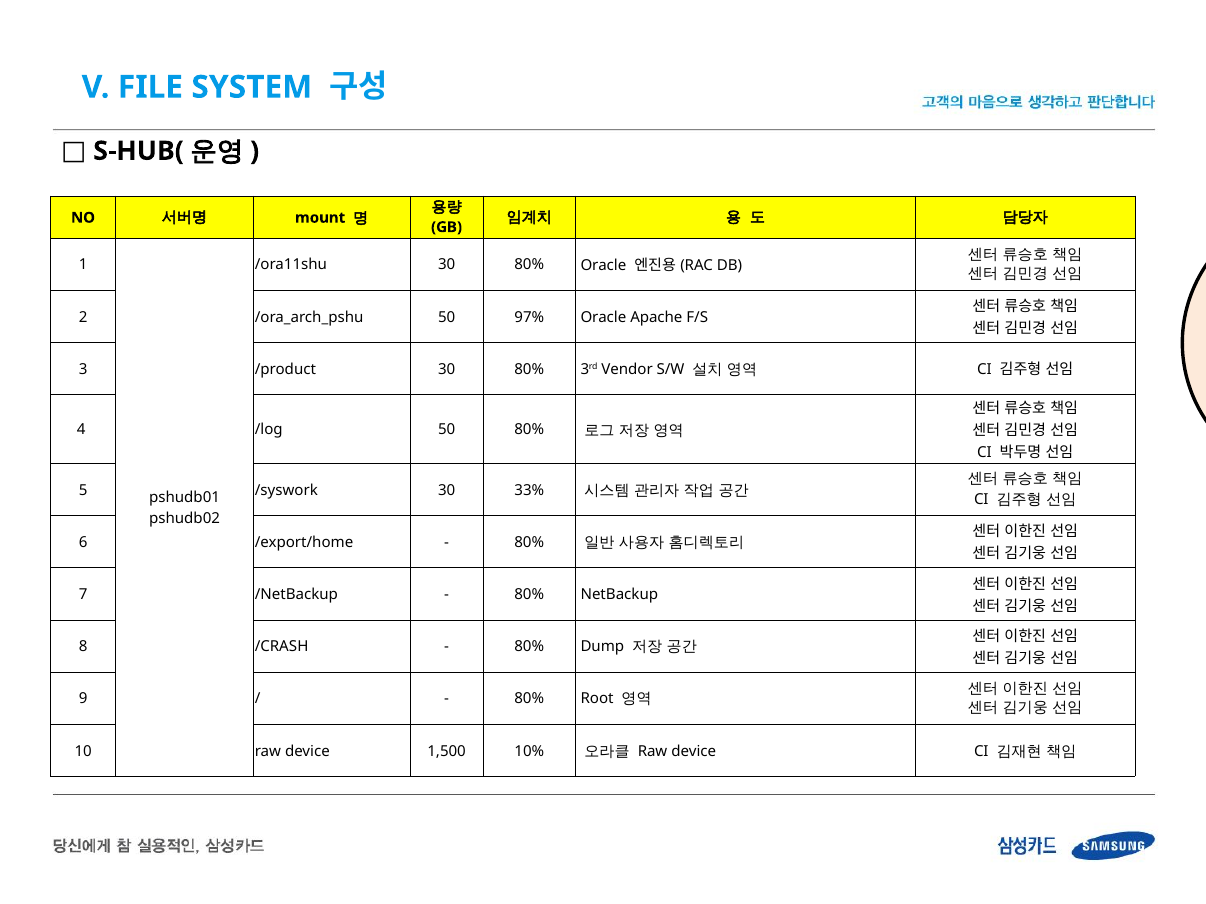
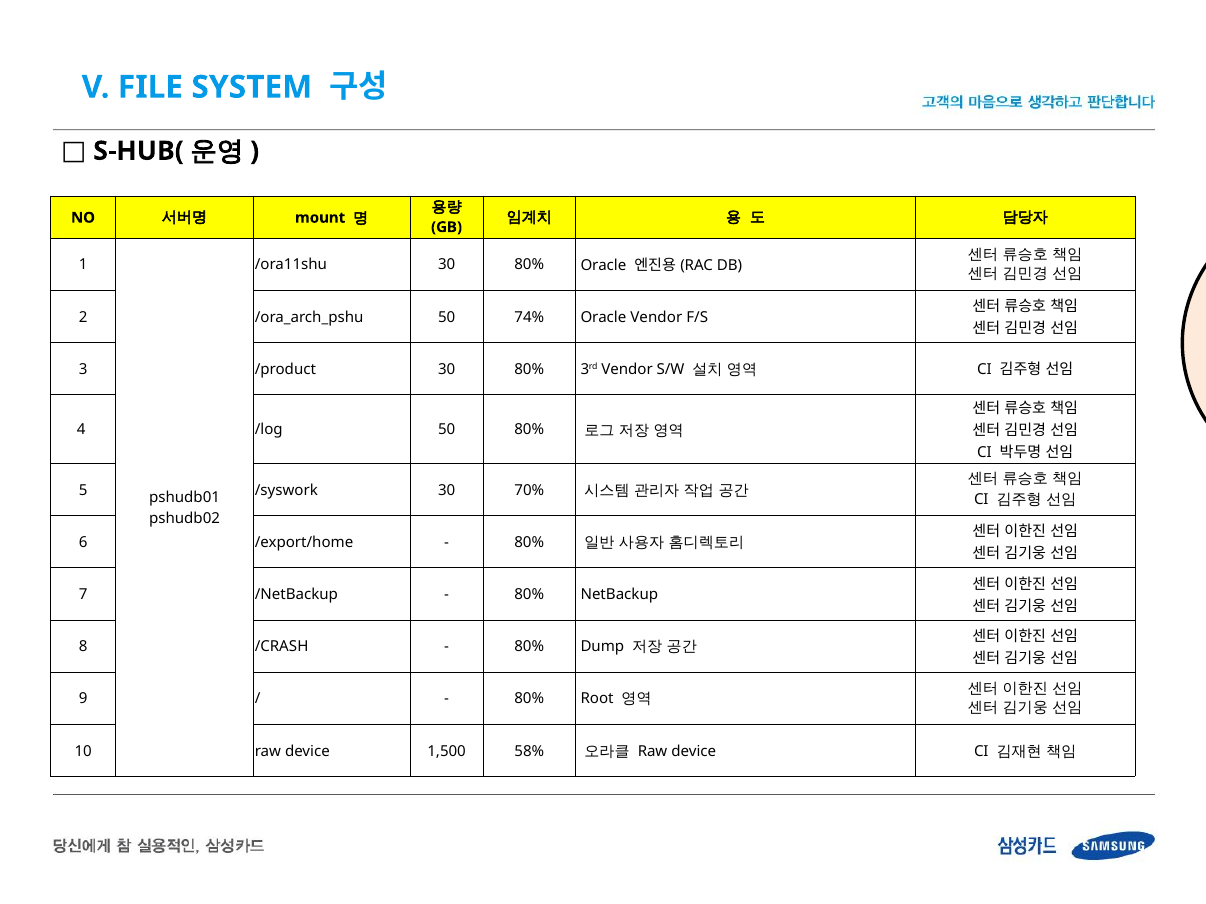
97%: 97% -> 74% (529, 317)
Oracle Apache: Apache -> Vendor (656, 317)
33%: 33% -> 70% (529, 490)
10%: 10% -> 58% (529, 751)
